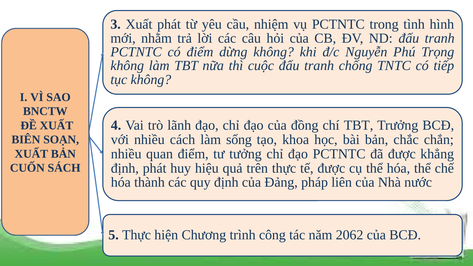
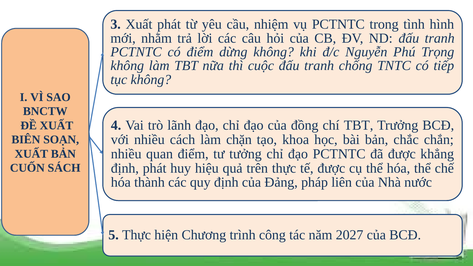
sống: sống -> chặn (239, 140)
2062: 2062 -> 2027 (350, 235)
